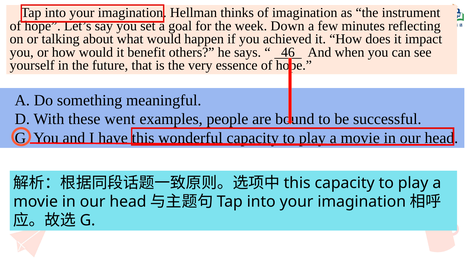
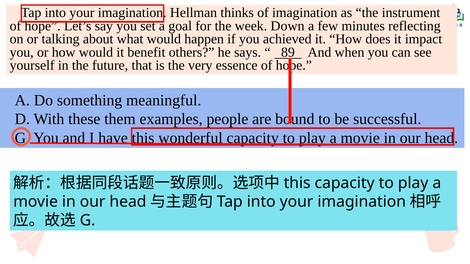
46: 46 -> 89 (288, 52)
went: went -> them (120, 119)
